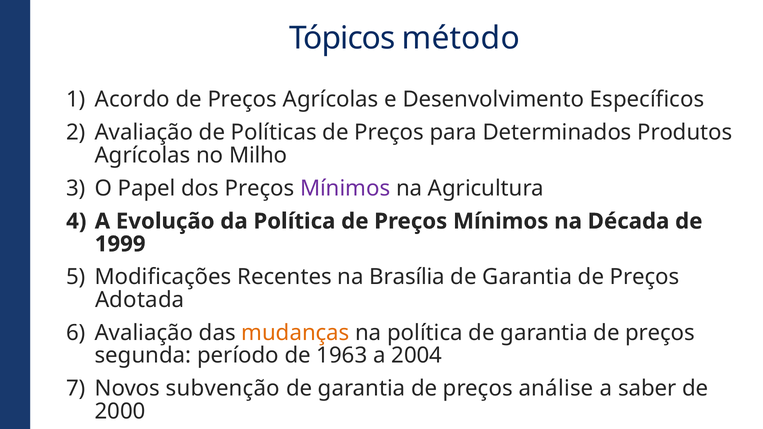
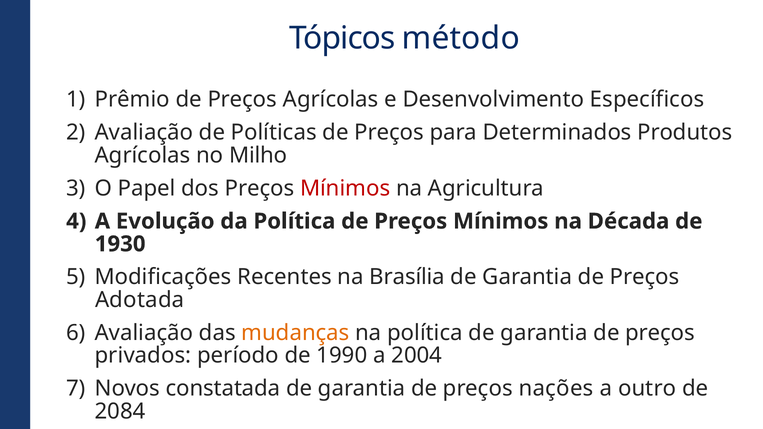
Acordo: Acordo -> Prêmio (132, 100)
Mínimos colour: purple -> red (345, 188)
1999: 1999 -> 1930 (120, 244)
segunda: segunda -> privados (143, 356)
1963: 1963 -> 1990 (342, 356)
subvenção: subvenção -> constatada (223, 389)
análise: análise -> nações (556, 389)
saber: saber -> outro (647, 389)
2000: 2000 -> 2084 (120, 411)
